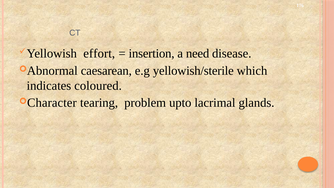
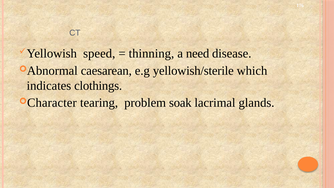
effort: effort -> speed (99, 53)
insertion: insertion -> thinning (151, 53)
coloured: coloured -> clothings (98, 86)
upto: upto -> soak (180, 103)
